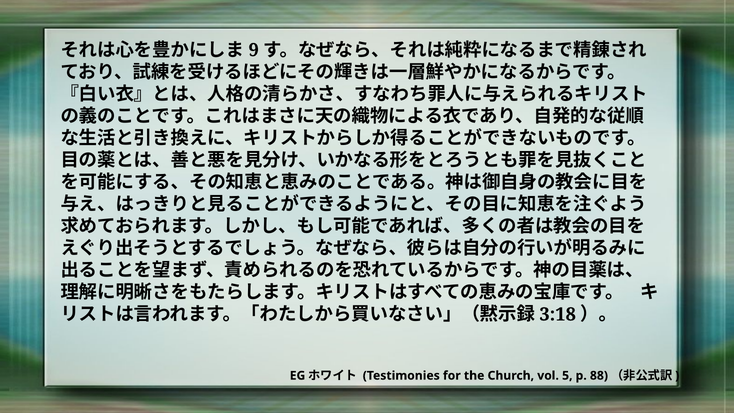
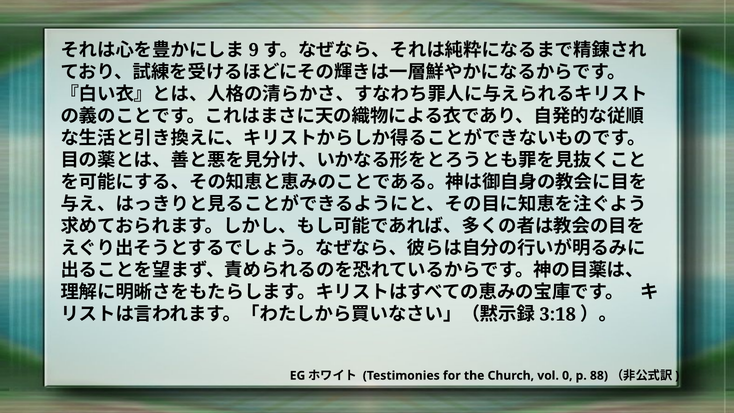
5: 5 -> 0 (567, 376)
